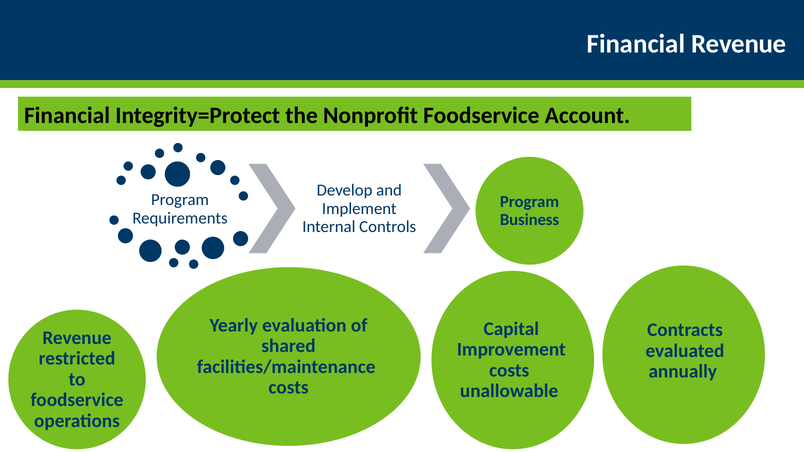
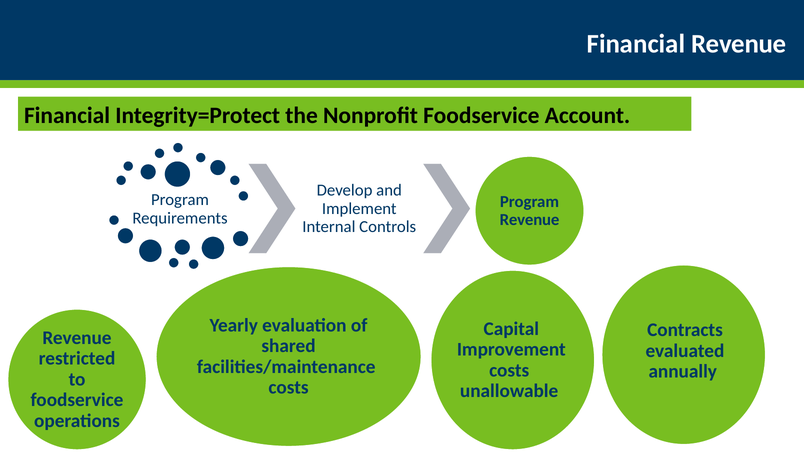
Business: Business -> Revenue (530, 220)
